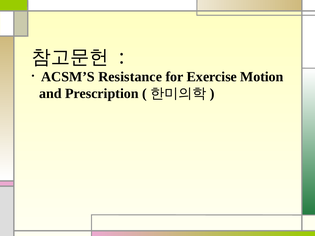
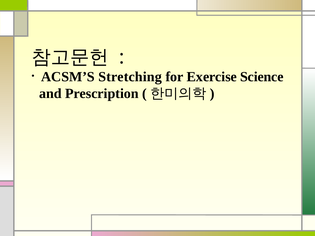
Resistance: Resistance -> Stretching (130, 77)
Motion: Motion -> Science (262, 77)
